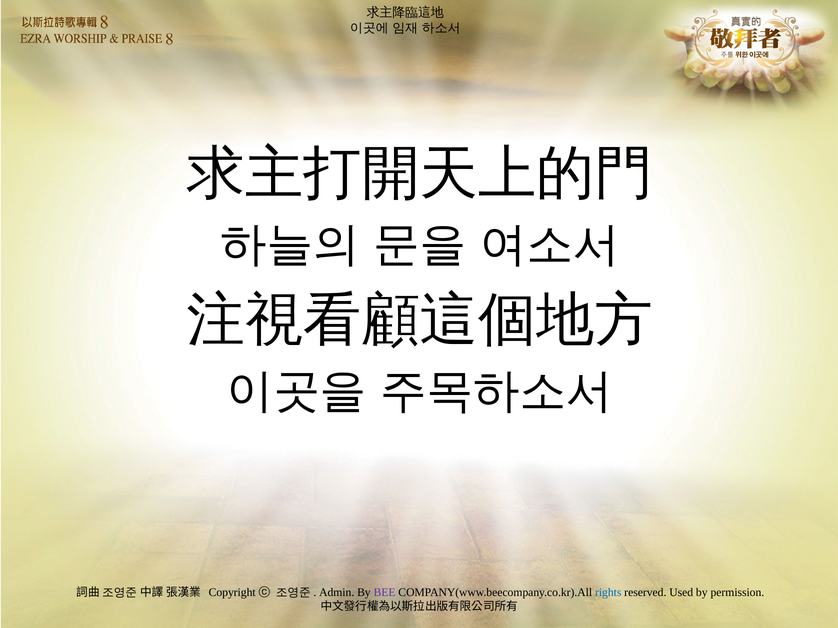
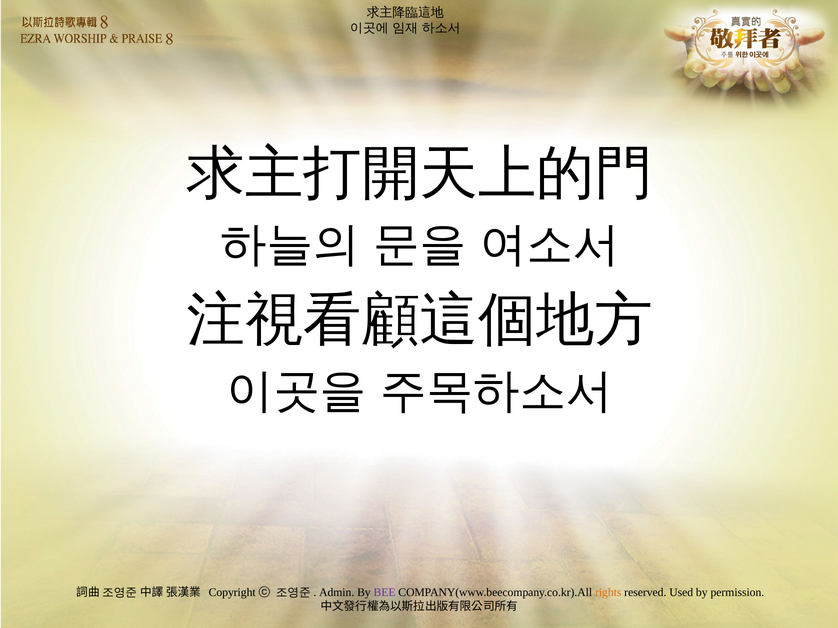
rights colour: blue -> orange (608, 593)
